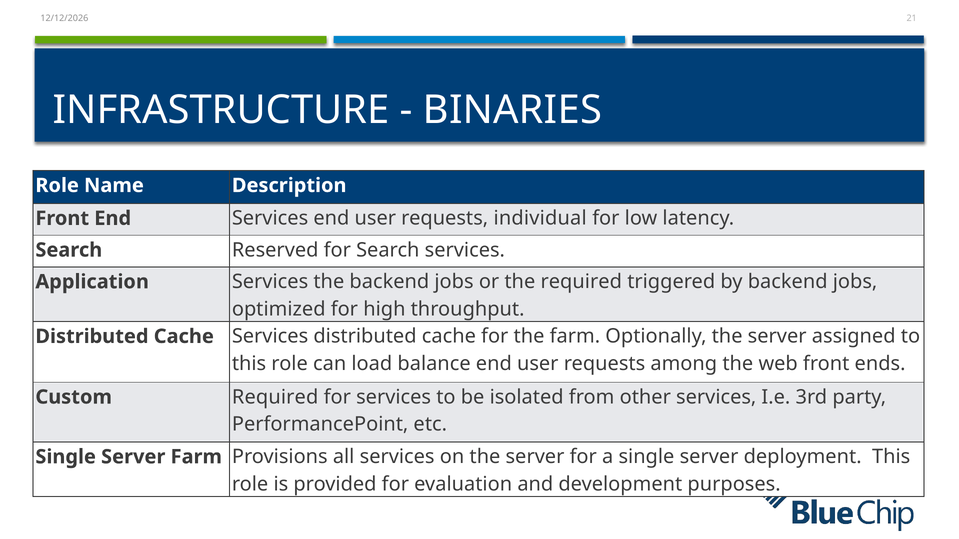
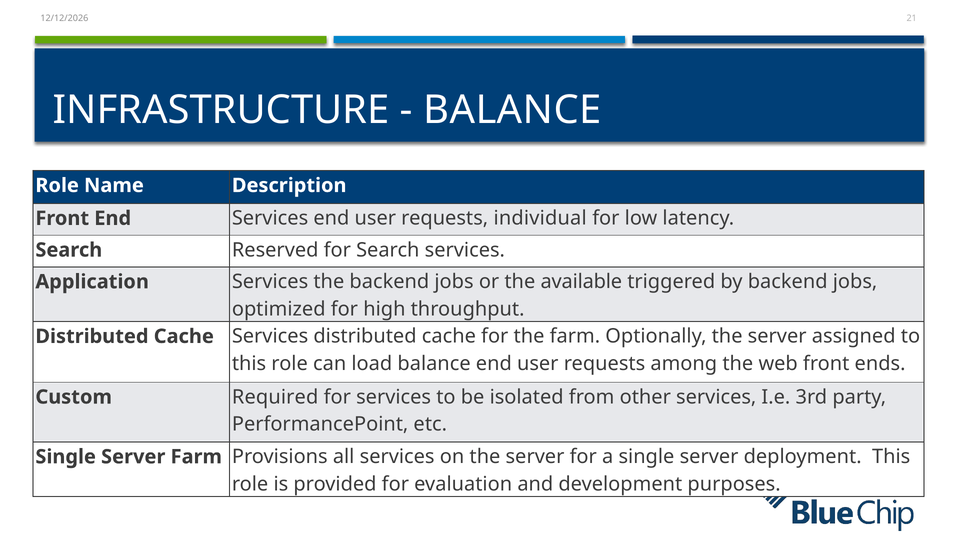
BINARIES: BINARIES -> BALANCE (512, 110)
the required: required -> available (581, 282)
